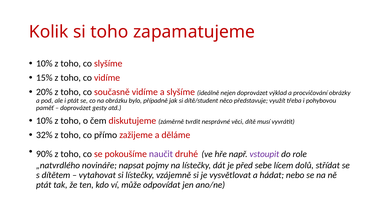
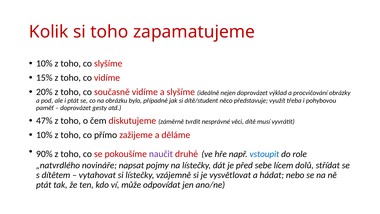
10%: 10% -> 47% (44, 121)
32%: 32% -> 10% (44, 135)
vstoupit colour: purple -> blue (264, 154)
